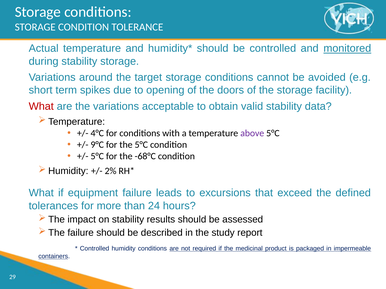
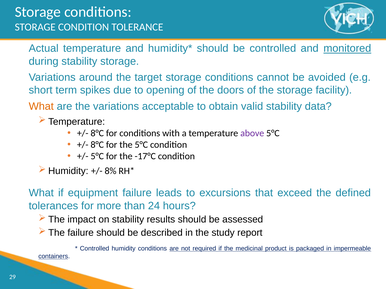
What colour: red -> orange (41, 106)
4°C: 4°C -> 8°C (97, 133)
9°C: 9°C -> 8°C (97, 145)
-68°C: -68°C -> -17°C (145, 157)
2%: 2% -> 8% (111, 171)
